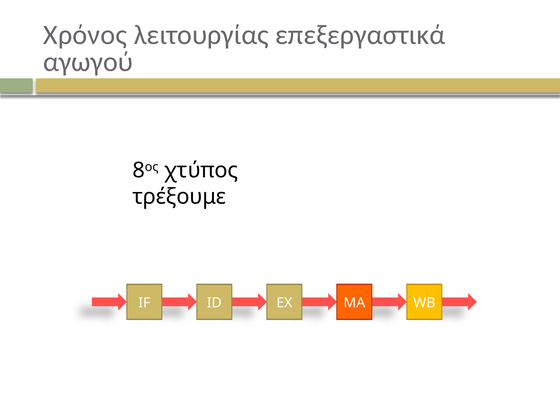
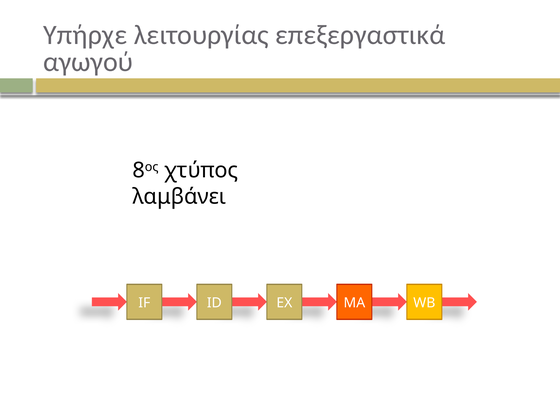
Χρόνος: Χρόνος -> Υπήρχε (85, 35)
τρέξουμε: τρέξουμε -> λαμβάνει (179, 197)
